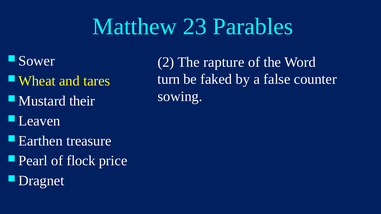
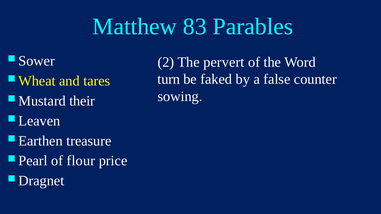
23: 23 -> 83 (195, 27)
rapture: rapture -> pervert (224, 62)
flock: flock -> flour (81, 161)
